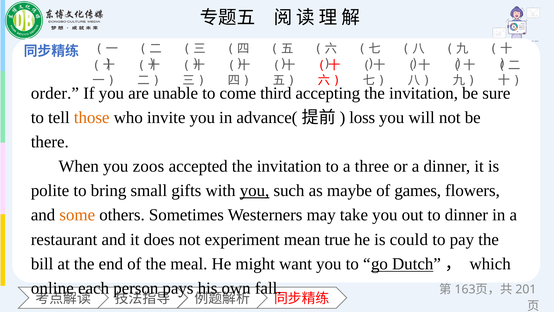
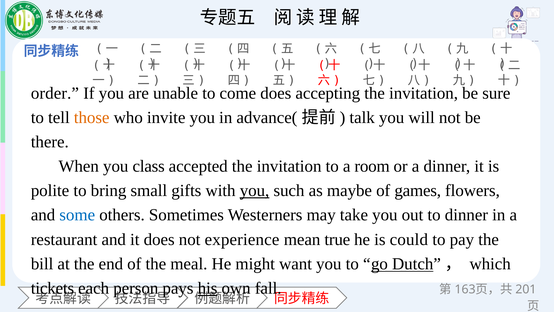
come third: third -> does (276, 93)
loss: loss -> talk (362, 117)
zoos: zoos -> class (149, 166)
three: three -> room (372, 166)
some colour: orange -> blue (77, 215)
experiment: experiment -> experience (242, 239)
online: online -> tickets (52, 288)
his underline: none -> present (208, 288)
